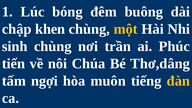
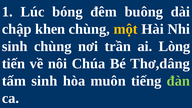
Phúc: Phúc -> Lòng (174, 46)
tấm ngợi: ngợi -> sinh (44, 81)
đàn colour: yellow -> light green (178, 81)
